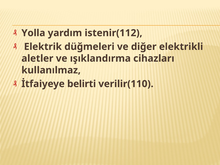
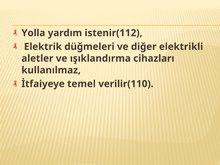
belirti: belirti -> temel (82, 84)
